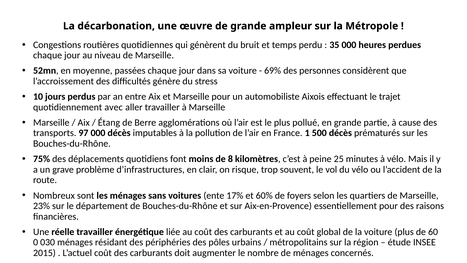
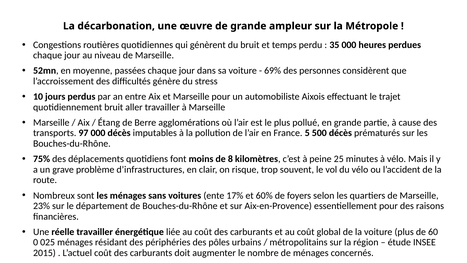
quotidiennement avec: avec -> bruit (114, 107)
1: 1 -> 5 (307, 133)
030: 030 -> 025 (48, 242)
